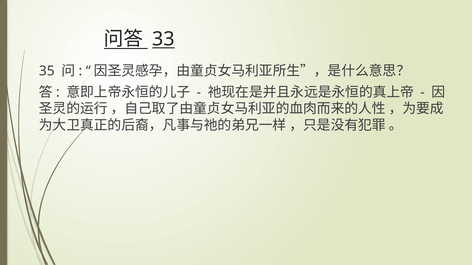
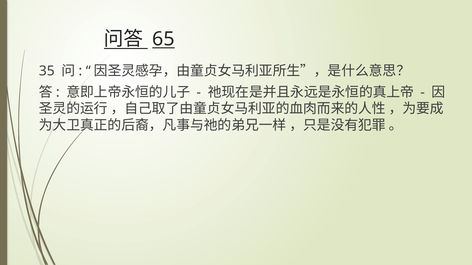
33: 33 -> 65 (164, 39)
